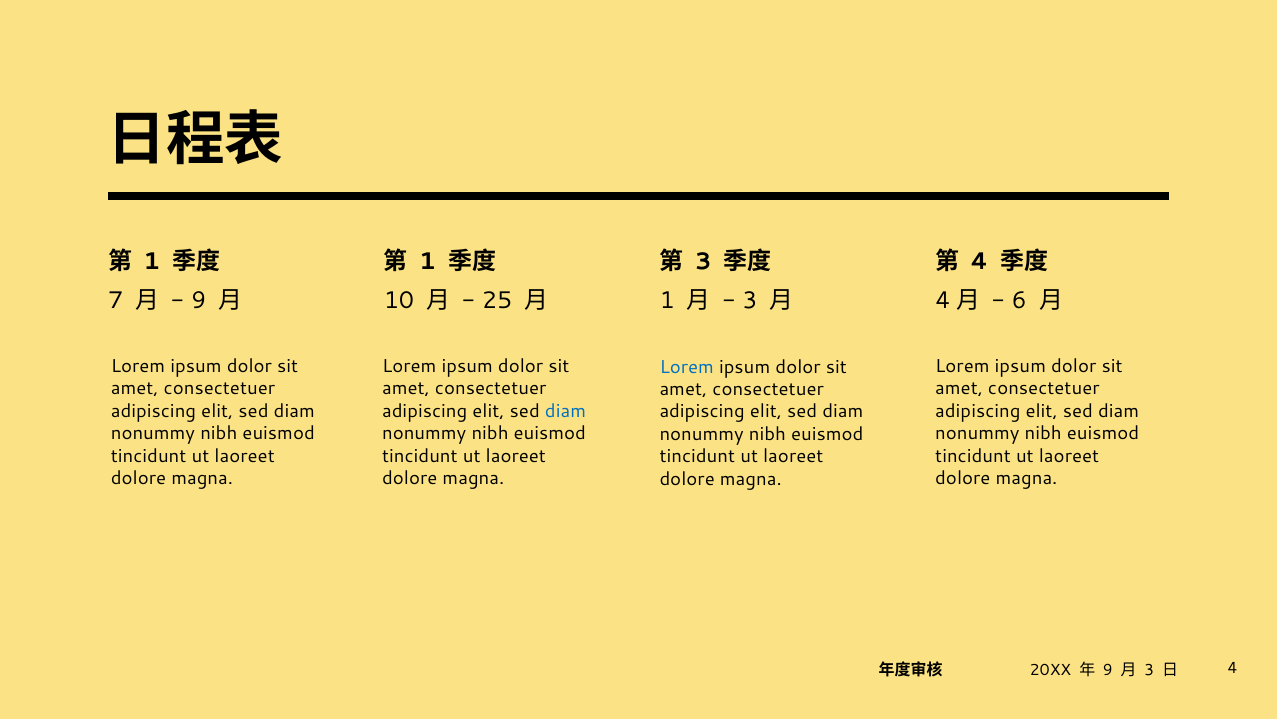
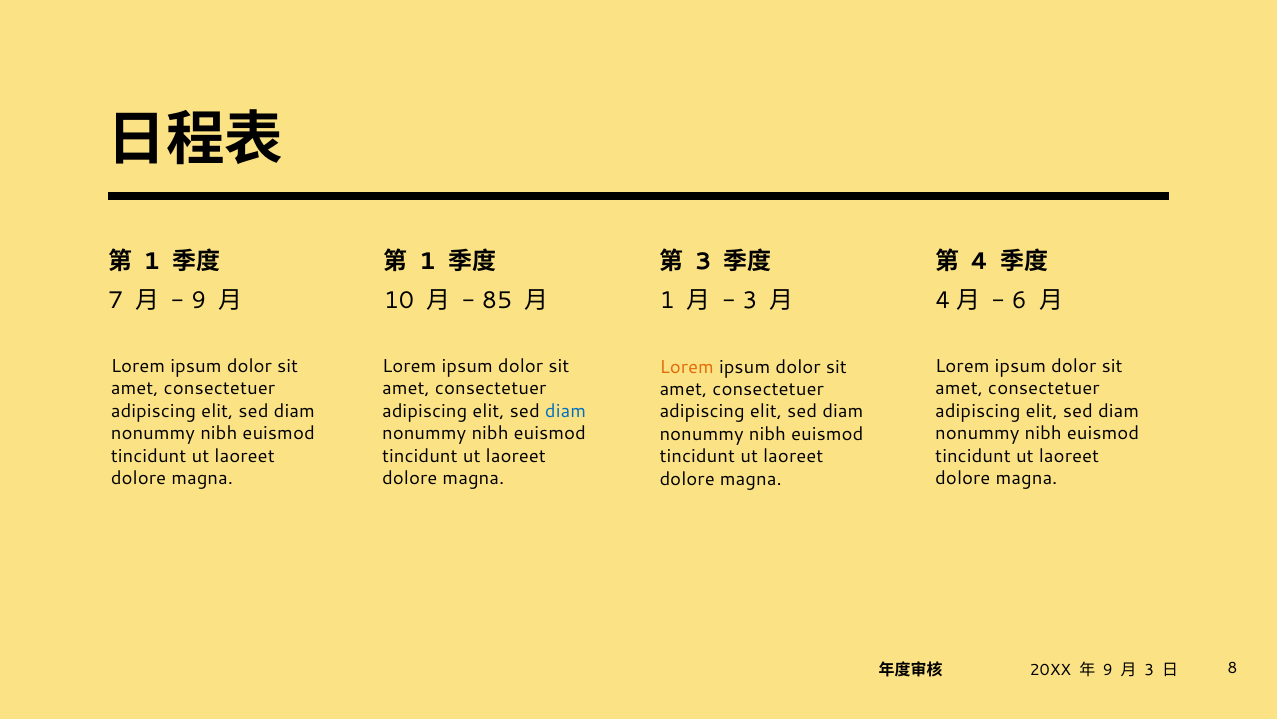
25: 25 -> 85 (497, 301)
Lorem colour: blue -> orange (687, 367)
4: 4 -> 8 (1232, 668)
